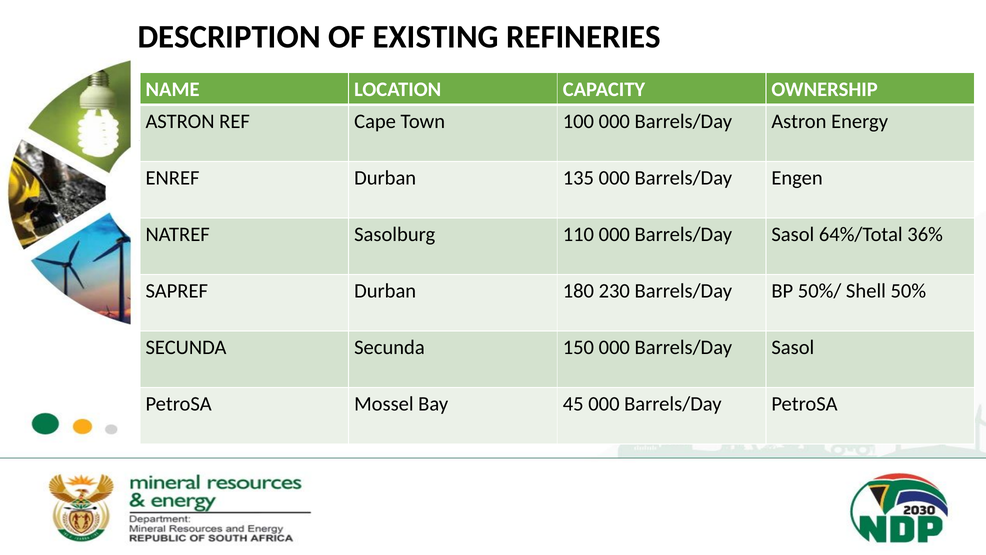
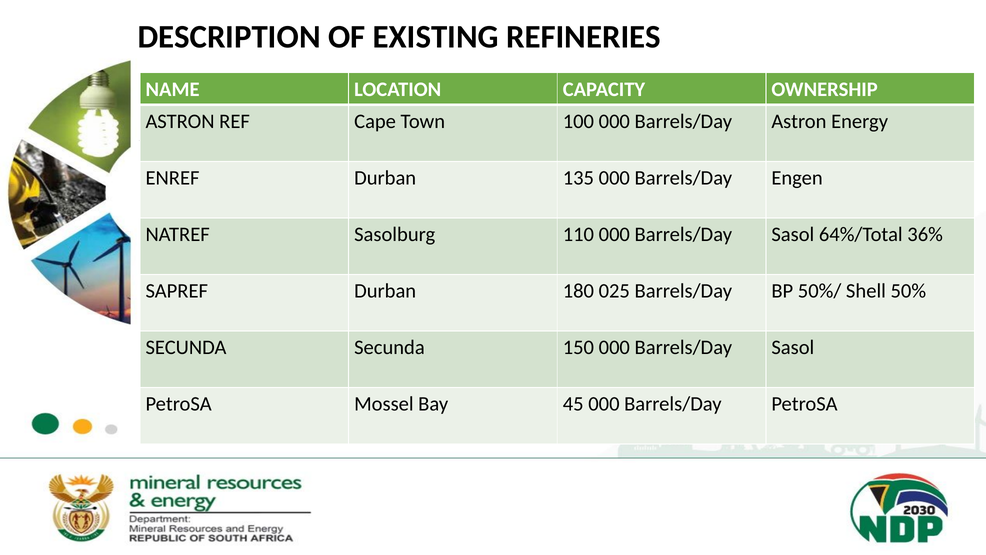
230: 230 -> 025 (614, 291)
